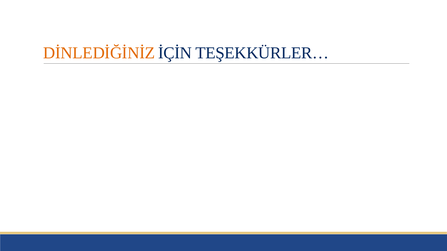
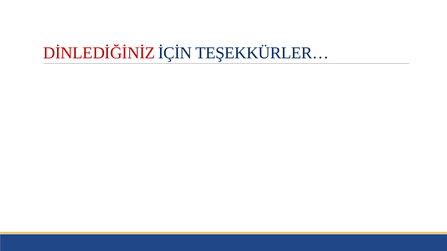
DİNLEDİĞİNİZ colour: orange -> red (99, 53)
